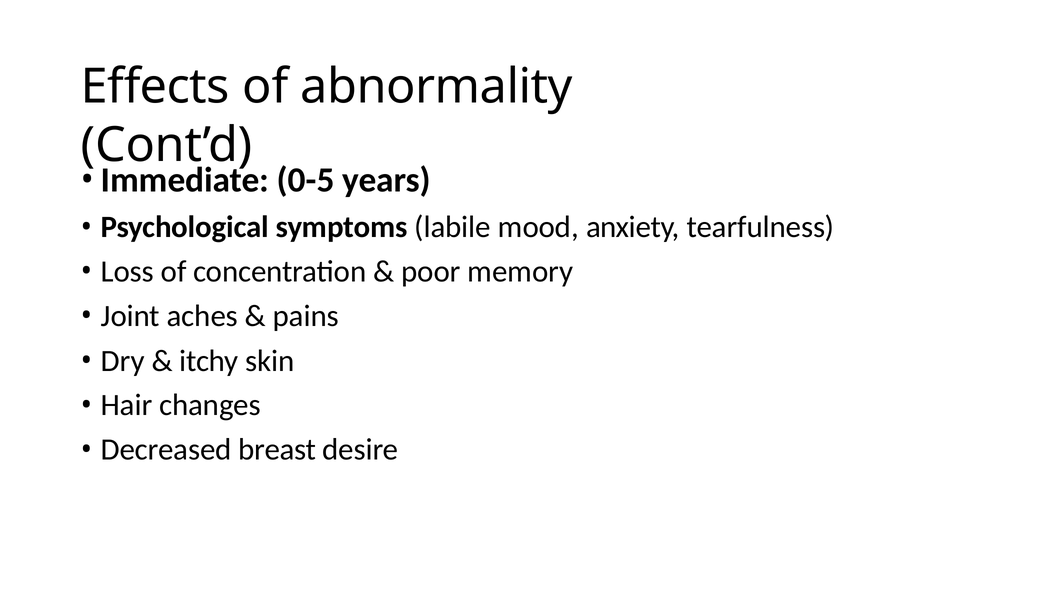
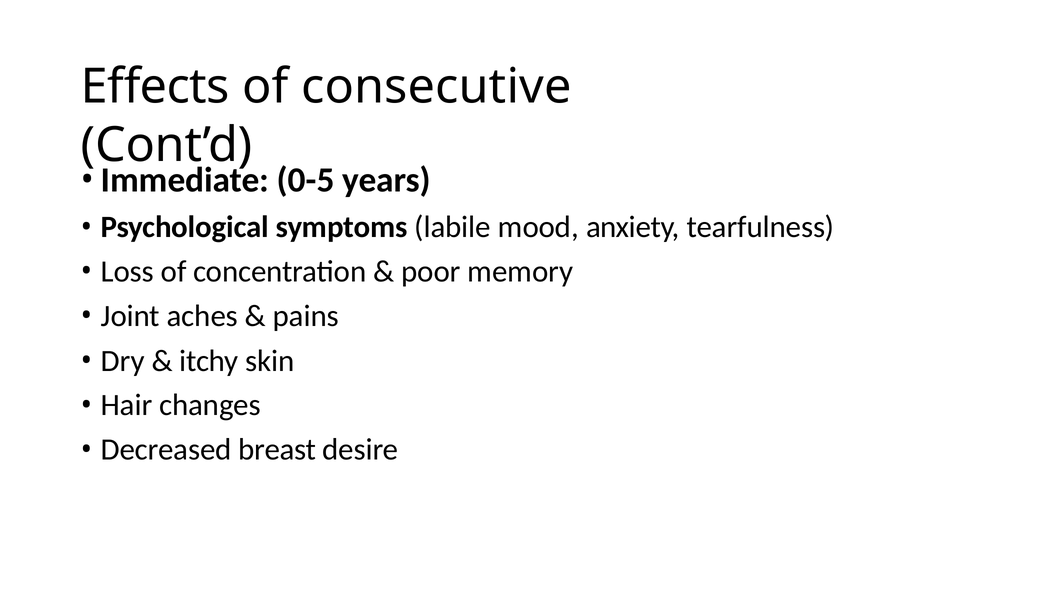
abnormality: abnormality -> consecutive (436, 87)
